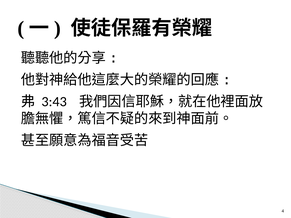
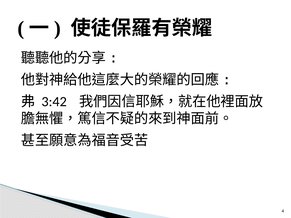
3:43: 3:43 -> 3:42 (54, 102)
